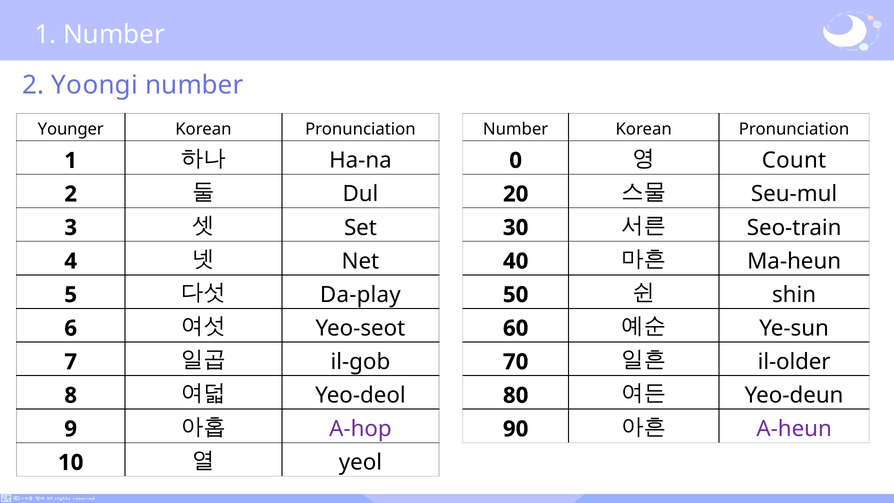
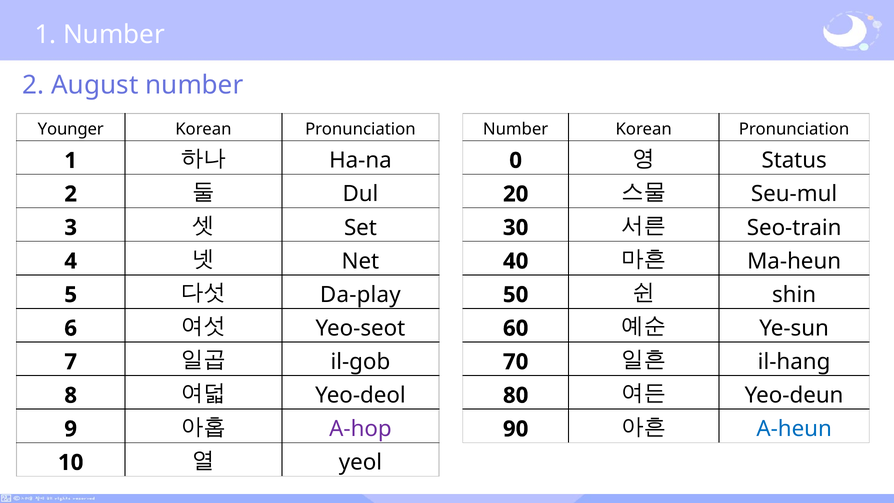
Yoongi: Yoongi -> August (95, 85)
Count: Count -> Status (794, 160)
il-older: il-older -> il-hang (794, 362)
A-heun colour: purple -> blue (794, 429)
